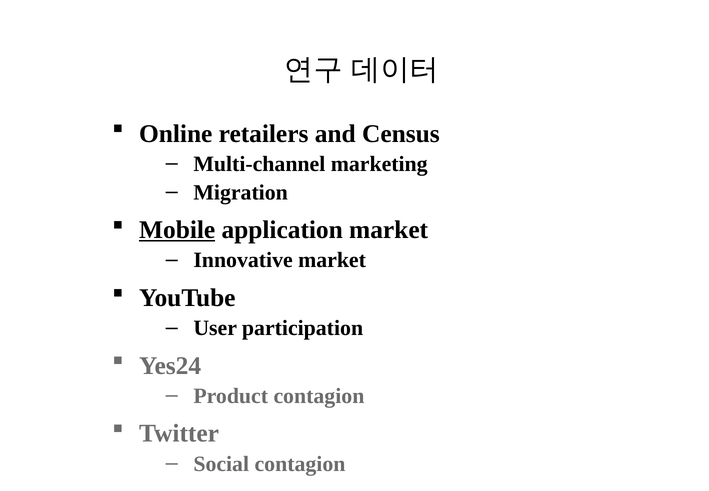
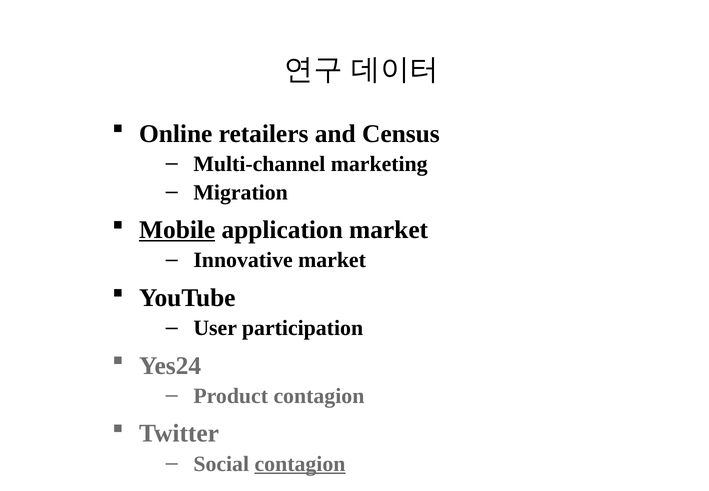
contagion underline: none -> present (300, 464)
